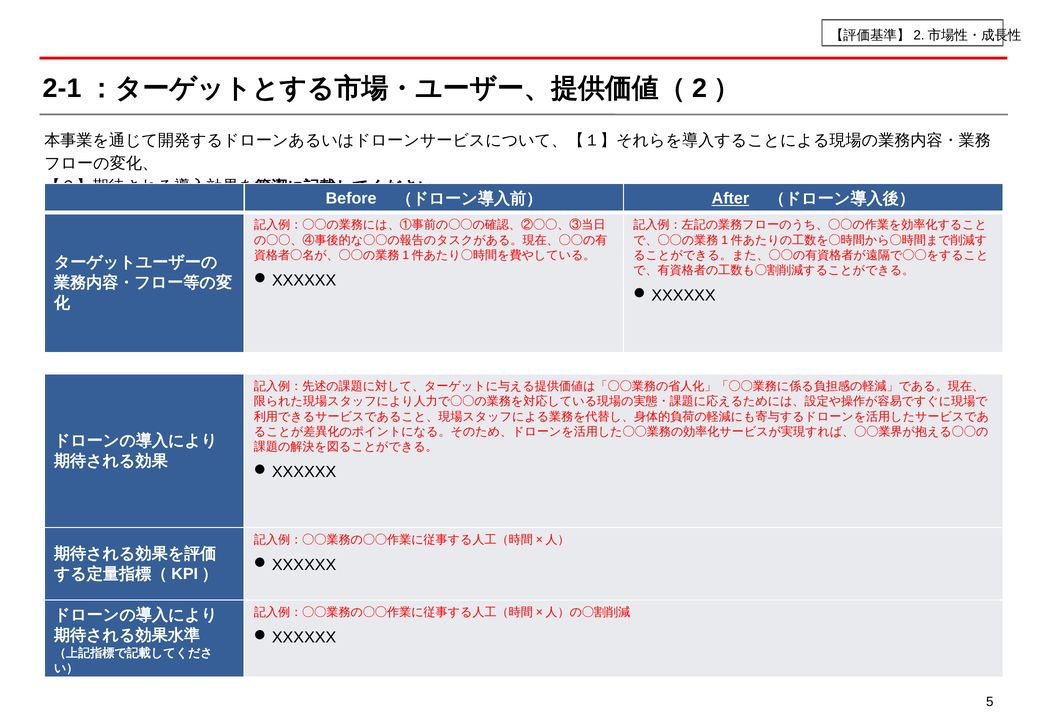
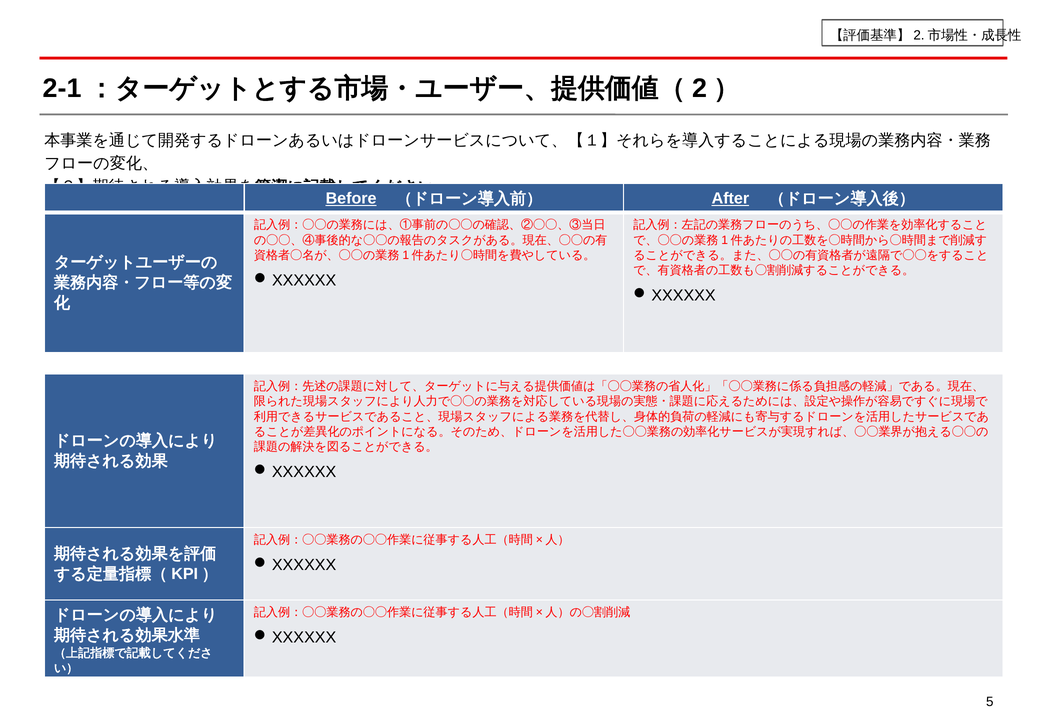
Before underline: none -> present (351, 198)
